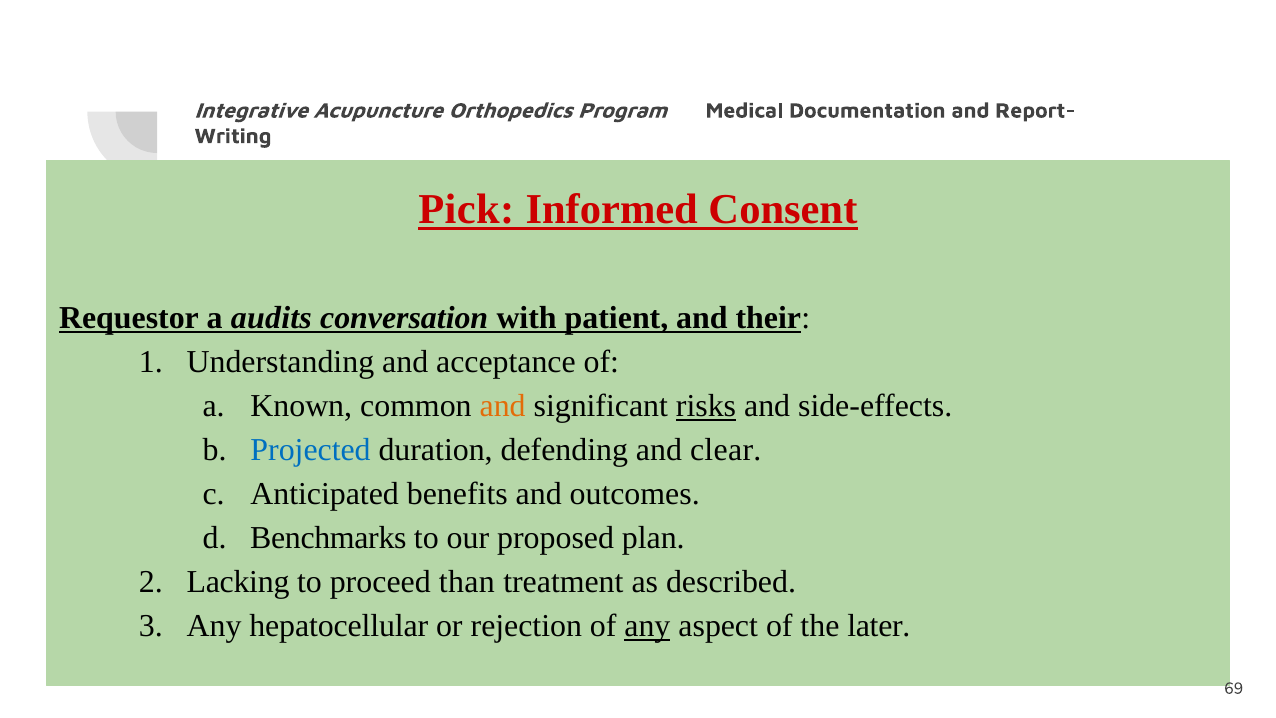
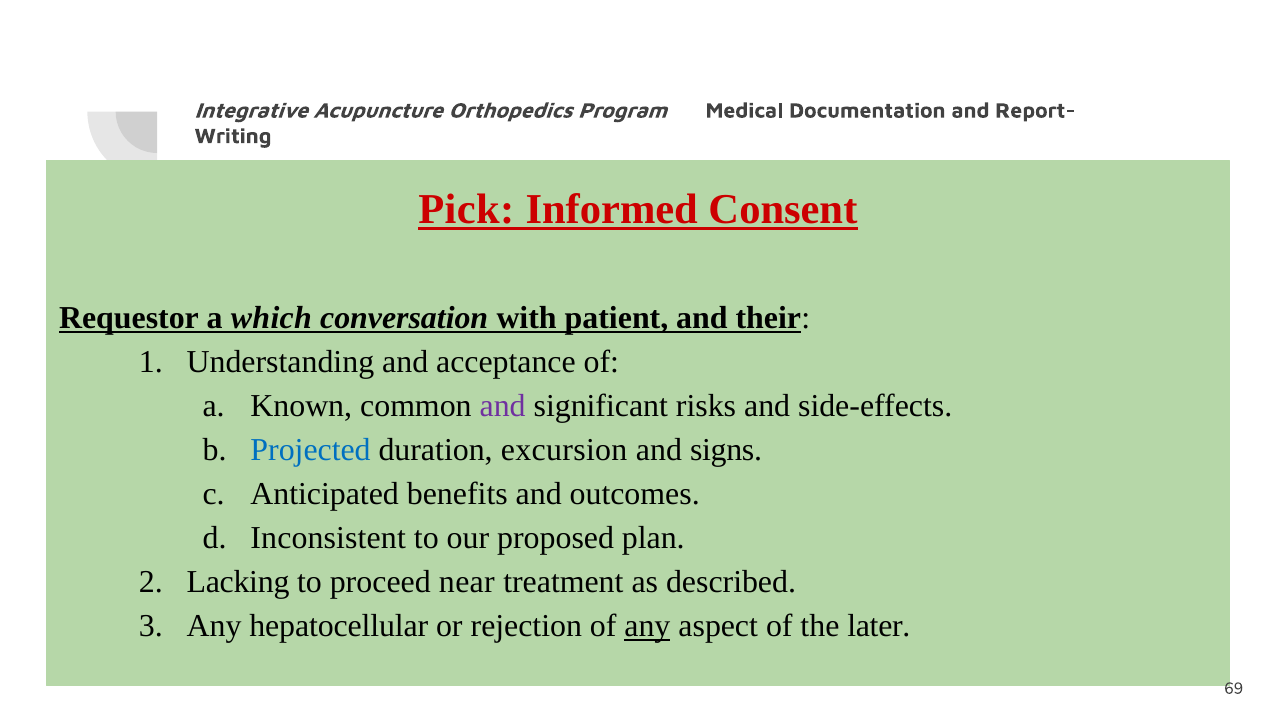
audits: audits -> which (271, 318)
and colour: orange -> purple (503, 406)
risks underline: present -> none (706, 406)
defending: defending -> excursion (564, 450)
clear: clear -> signs (726, 450)
Benchmarks: Benchmarks -> Inconsistent (328, 538)
than: than -> near (467, 582)
